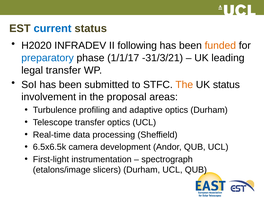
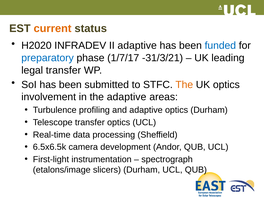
current colour: blue -> orange (53, 28)
II following: following -> adaptive (137, 46)
funded colour: orange -> blue (220, 46)
1/1/17: 1/1/17 -> 1/7/17 (123, 58)
UK status: status -> optics (226, 85)
the proposal: proposal -> adaptive (127, 97)
